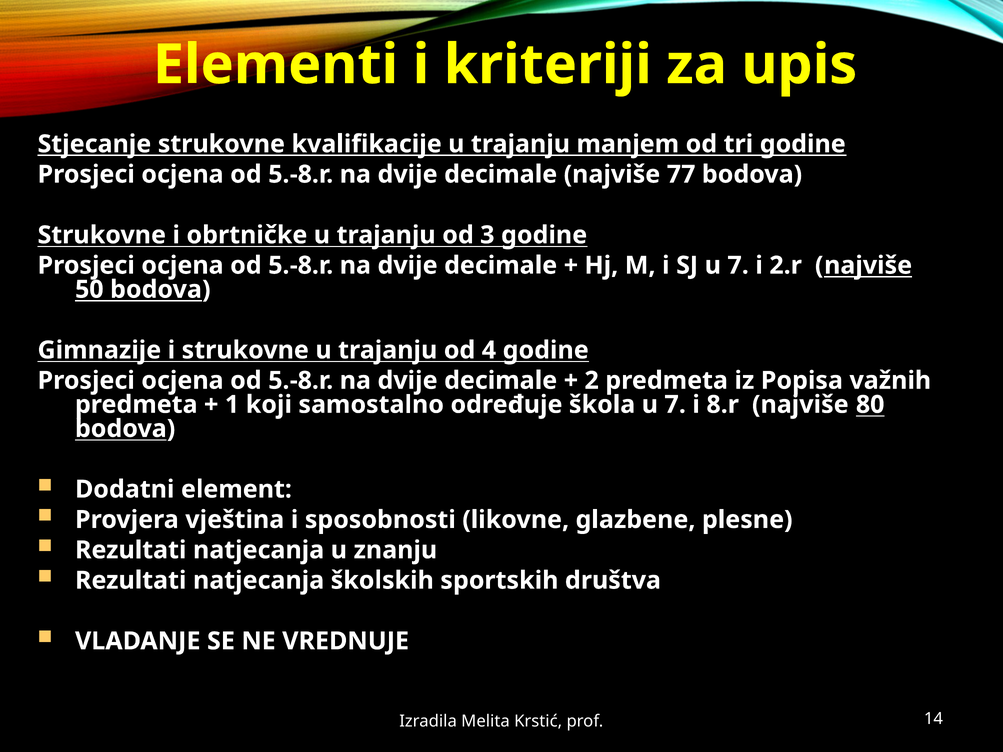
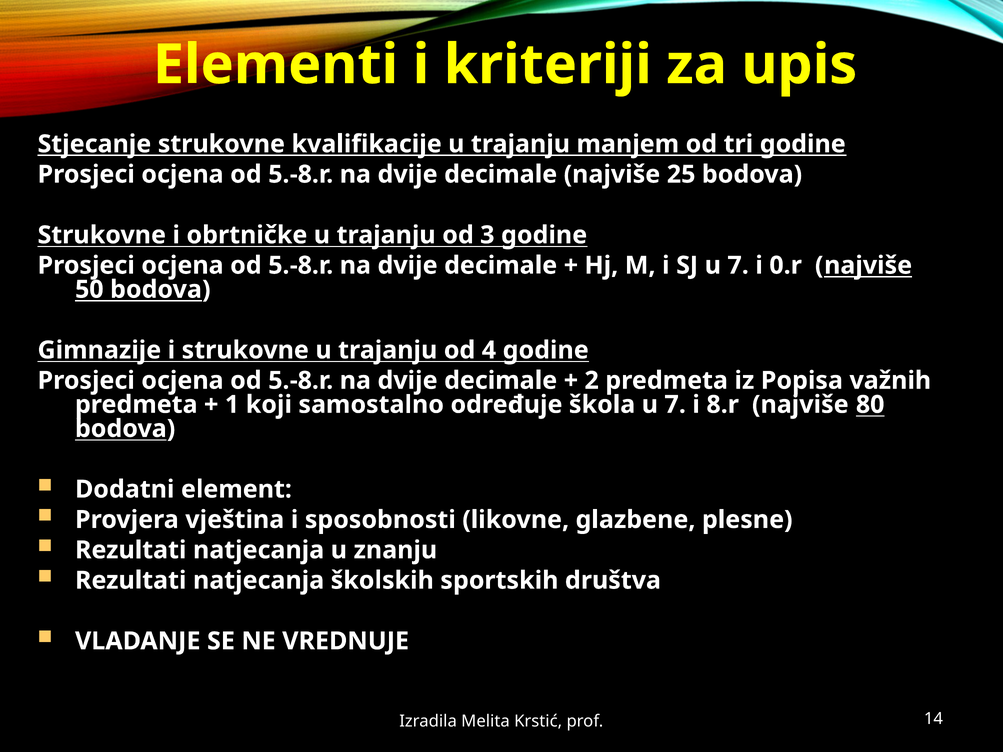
77: 77 -> 25 (681, 174)
2.r: 2.r -> 0.r (786, 265)
